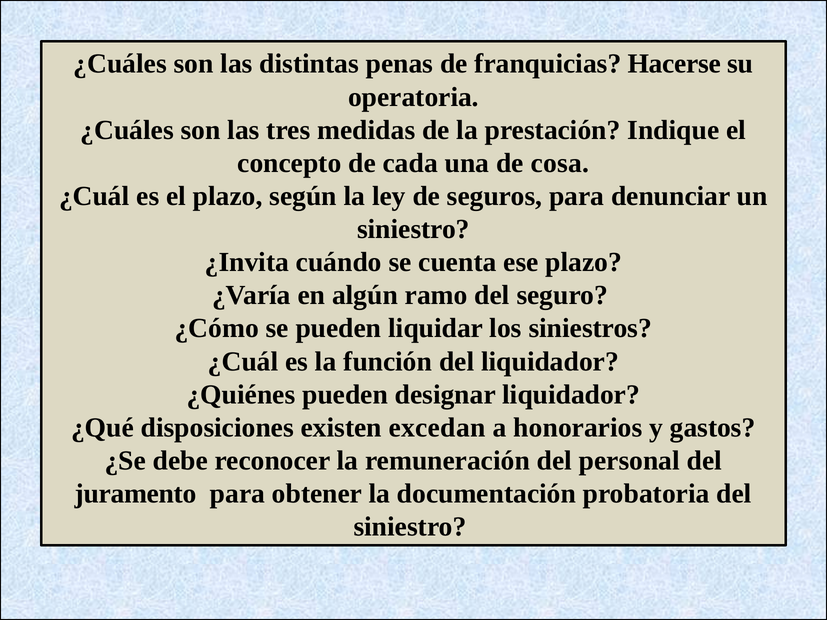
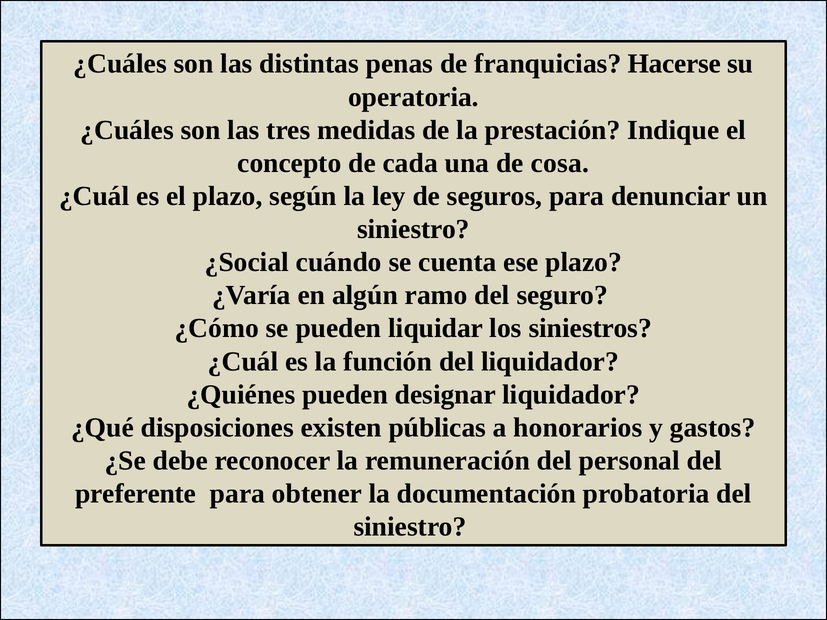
¿Invita: ¿Invita -> ¿Social (247, 262)
excedan: excedan -> públicas (437, 428)
juramento: juramento -> preferente (136, 494)
